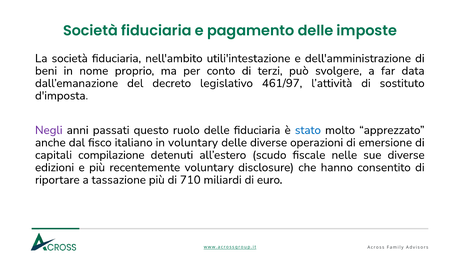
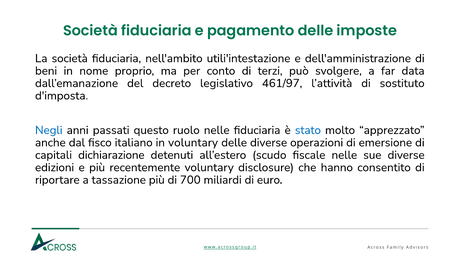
Negli colour: purple -> blue (49, 130)
ruolo delle: delle -> nelle (217, 130)
compilazione: compilazione -> dichiarazione (111, 155)
710: 710 -> 700 (190, 180)
